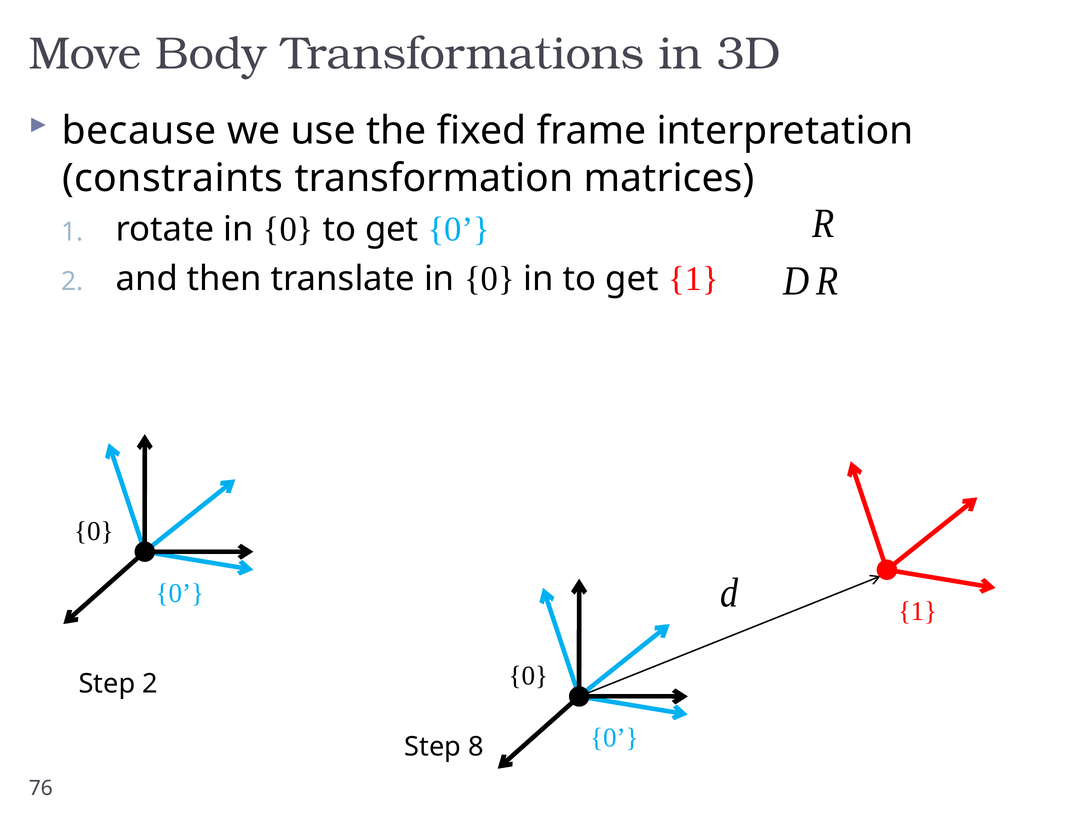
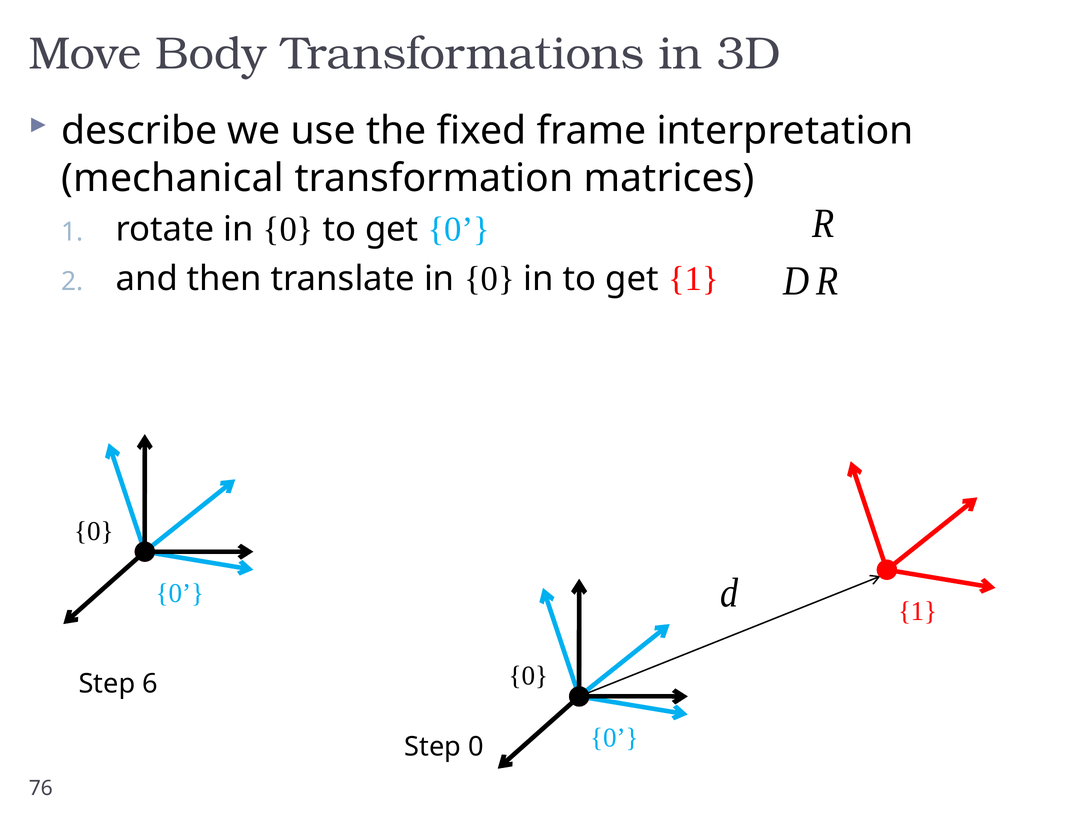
because: because -> describe (139, 131)
constraints: constraints -> mechanical (173, 178)
Step 2: 2 -> 6 (150, 684)
Step 8: 8 -> 0 (476, 747)
